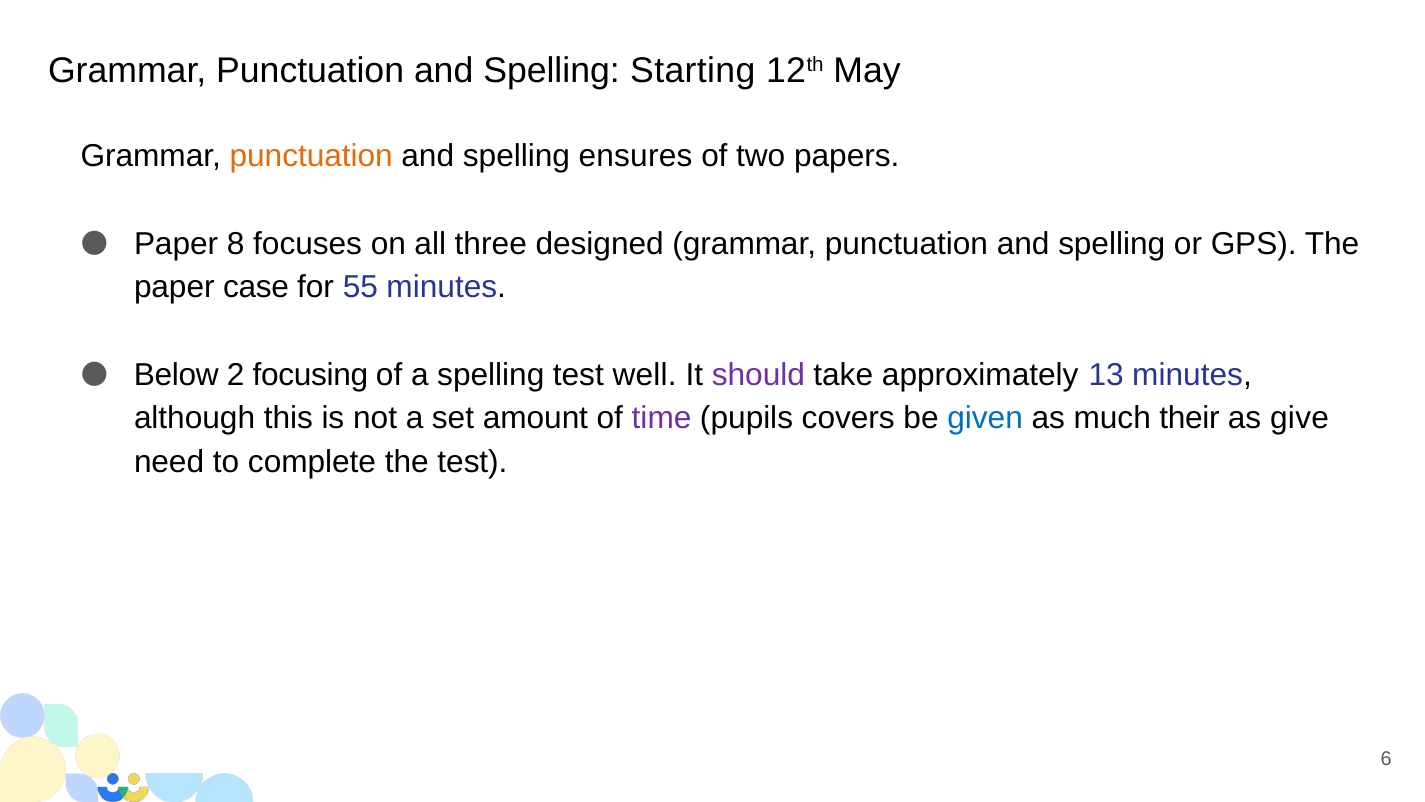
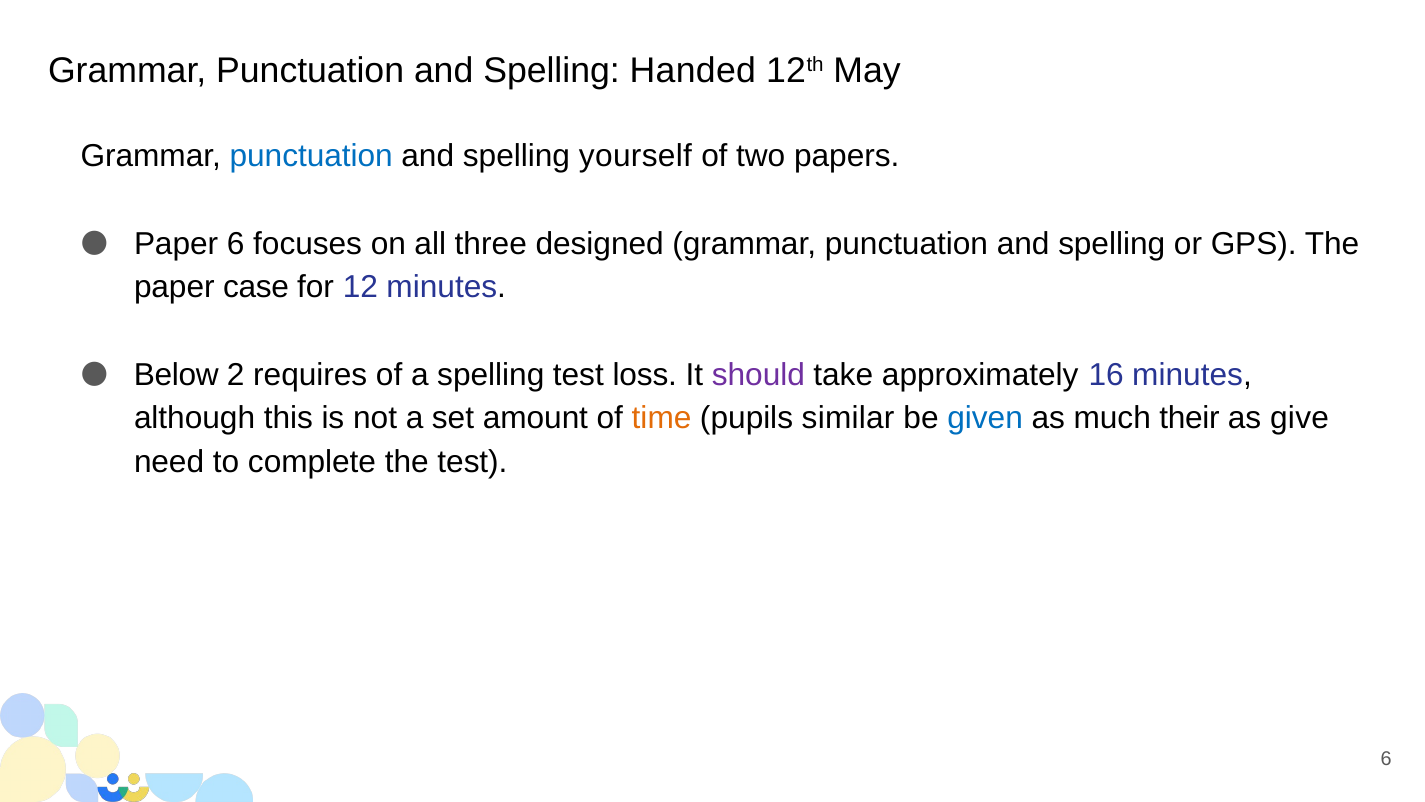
Starting: Starting -> Handed (693, 70)
punctuation colour: orange -> blue (311, 156)
ensures: ensures -> yourself (635, 156)
Paper 8: 8 -> 6 (236, 244)
55: 55 -> 12 (360, 287)
focusing: focusing -> requires (310, 375)
well: well -> loss (645, 375)
13: 13 -> 16 (1106, 375)
time colour: purple -> orange (662, 418)
covers: covers -> similar (848, 418)
